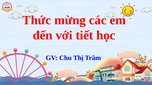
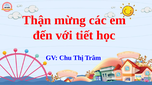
Thức: Thức -> Thận (37, 20)
